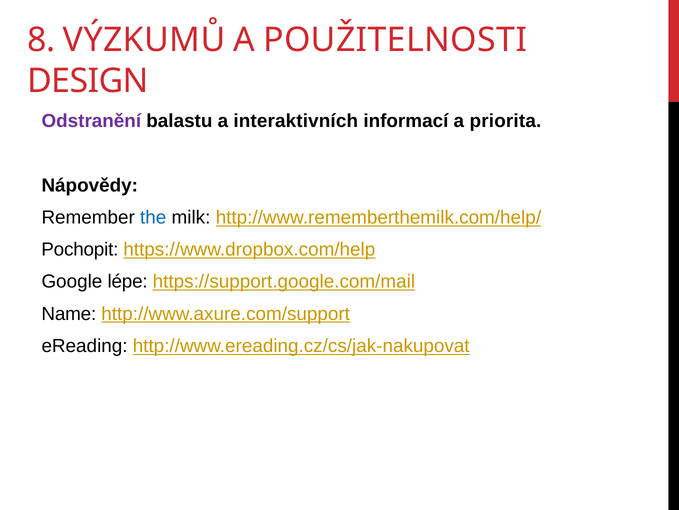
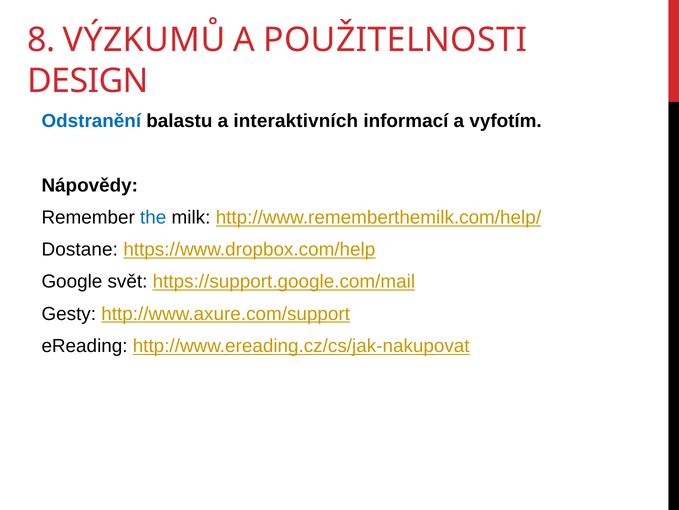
Odstranění colour: purple -> blue (91, 121)
priorita: priorita -> vyfotím (506, 121)
Pochopit: Pochopit -> Dostane (80, 249)
lépe: lépe -> svět (127, 281)
Name: Name -> Gesty (69, 313)
